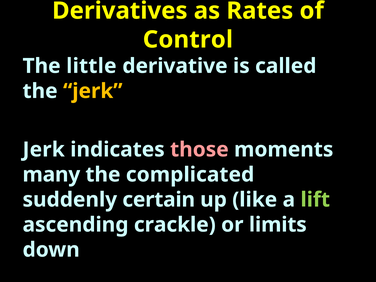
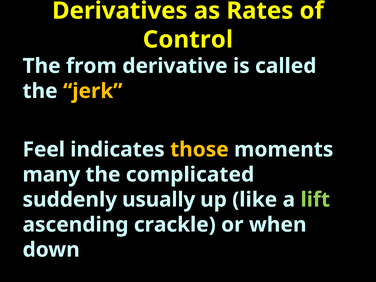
little: little -> from (91, 66)
Jerk: Jerk -> Feel (44, 150)
those colour: pink -> yellow (199, 150)
certain: certain -> usually (159, 200)
limits: limits -> when (278, 225)
